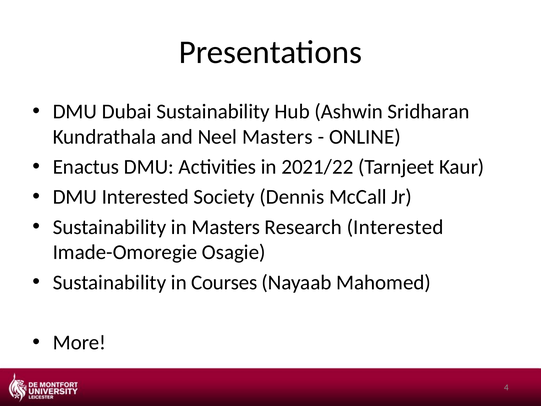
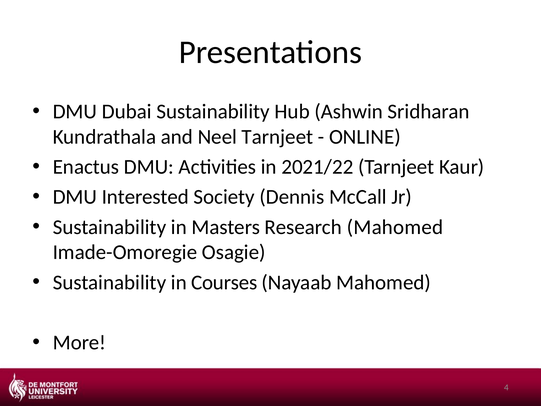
Neel Masters: Masters -> Tarnjeet (277, 137)
Research Interested: Interested -> Mahomed (395, 227)
